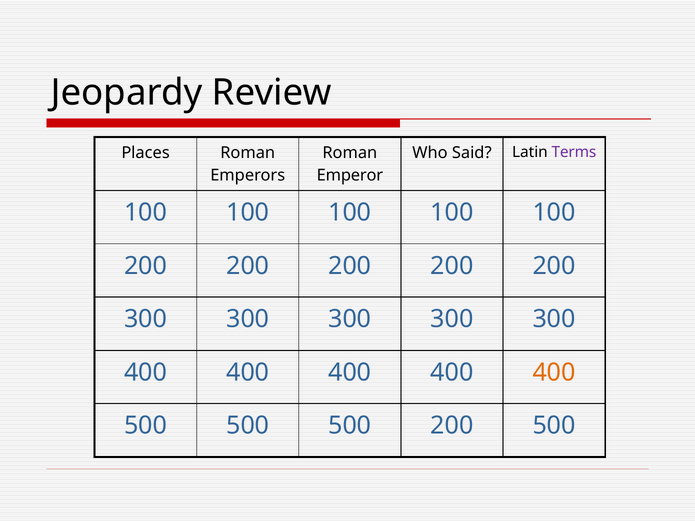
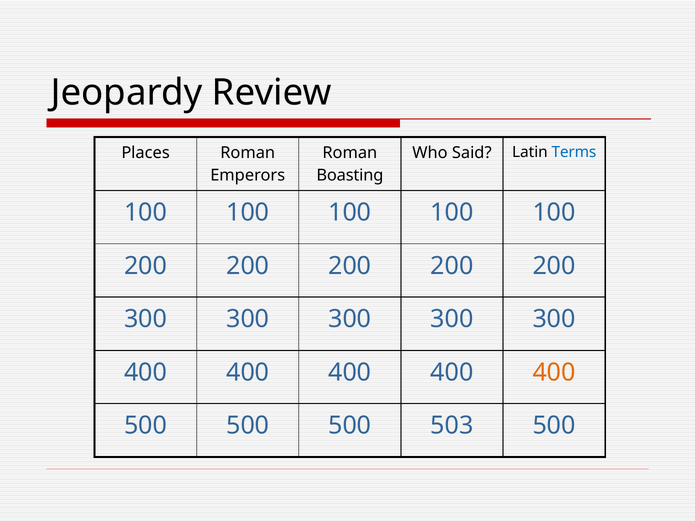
Terms colour: purple -> blue (574, 152)
Emperor: Emperor -> Boasting (350, 175)
500 200: 200 -> 503 (452, 426)
